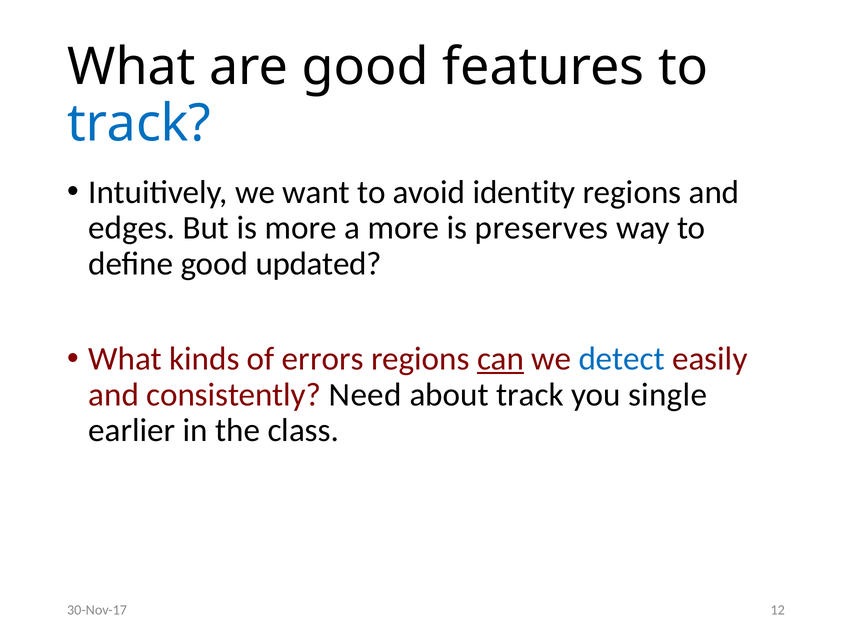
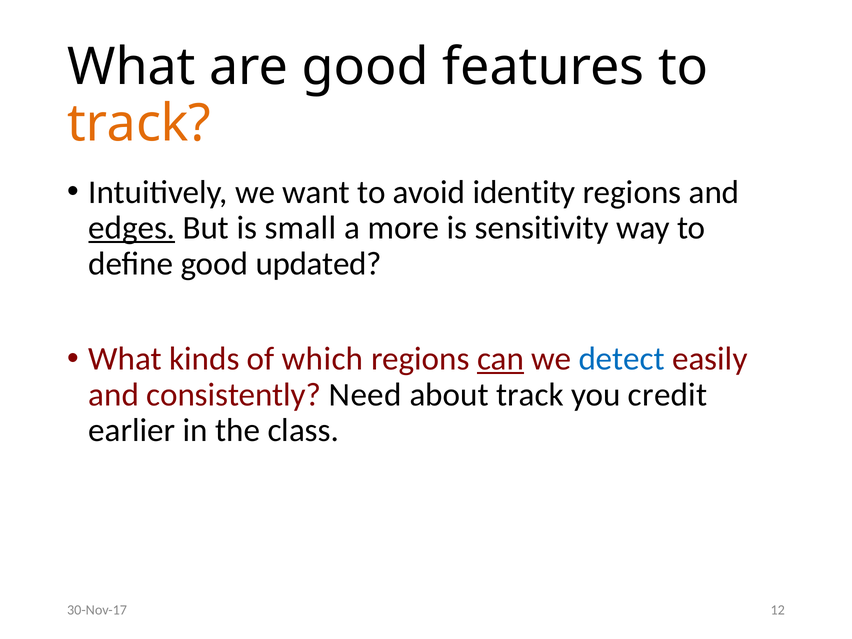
track colour: blue -> orange (139, 124)
edges underline: none -> present (132, 228)
is more: more -> small (301, 228)
preserves: preserves -> sensitivity (542, 228)
errors: errors -> which (323, 359)
single: single -> credit (668, 395)
